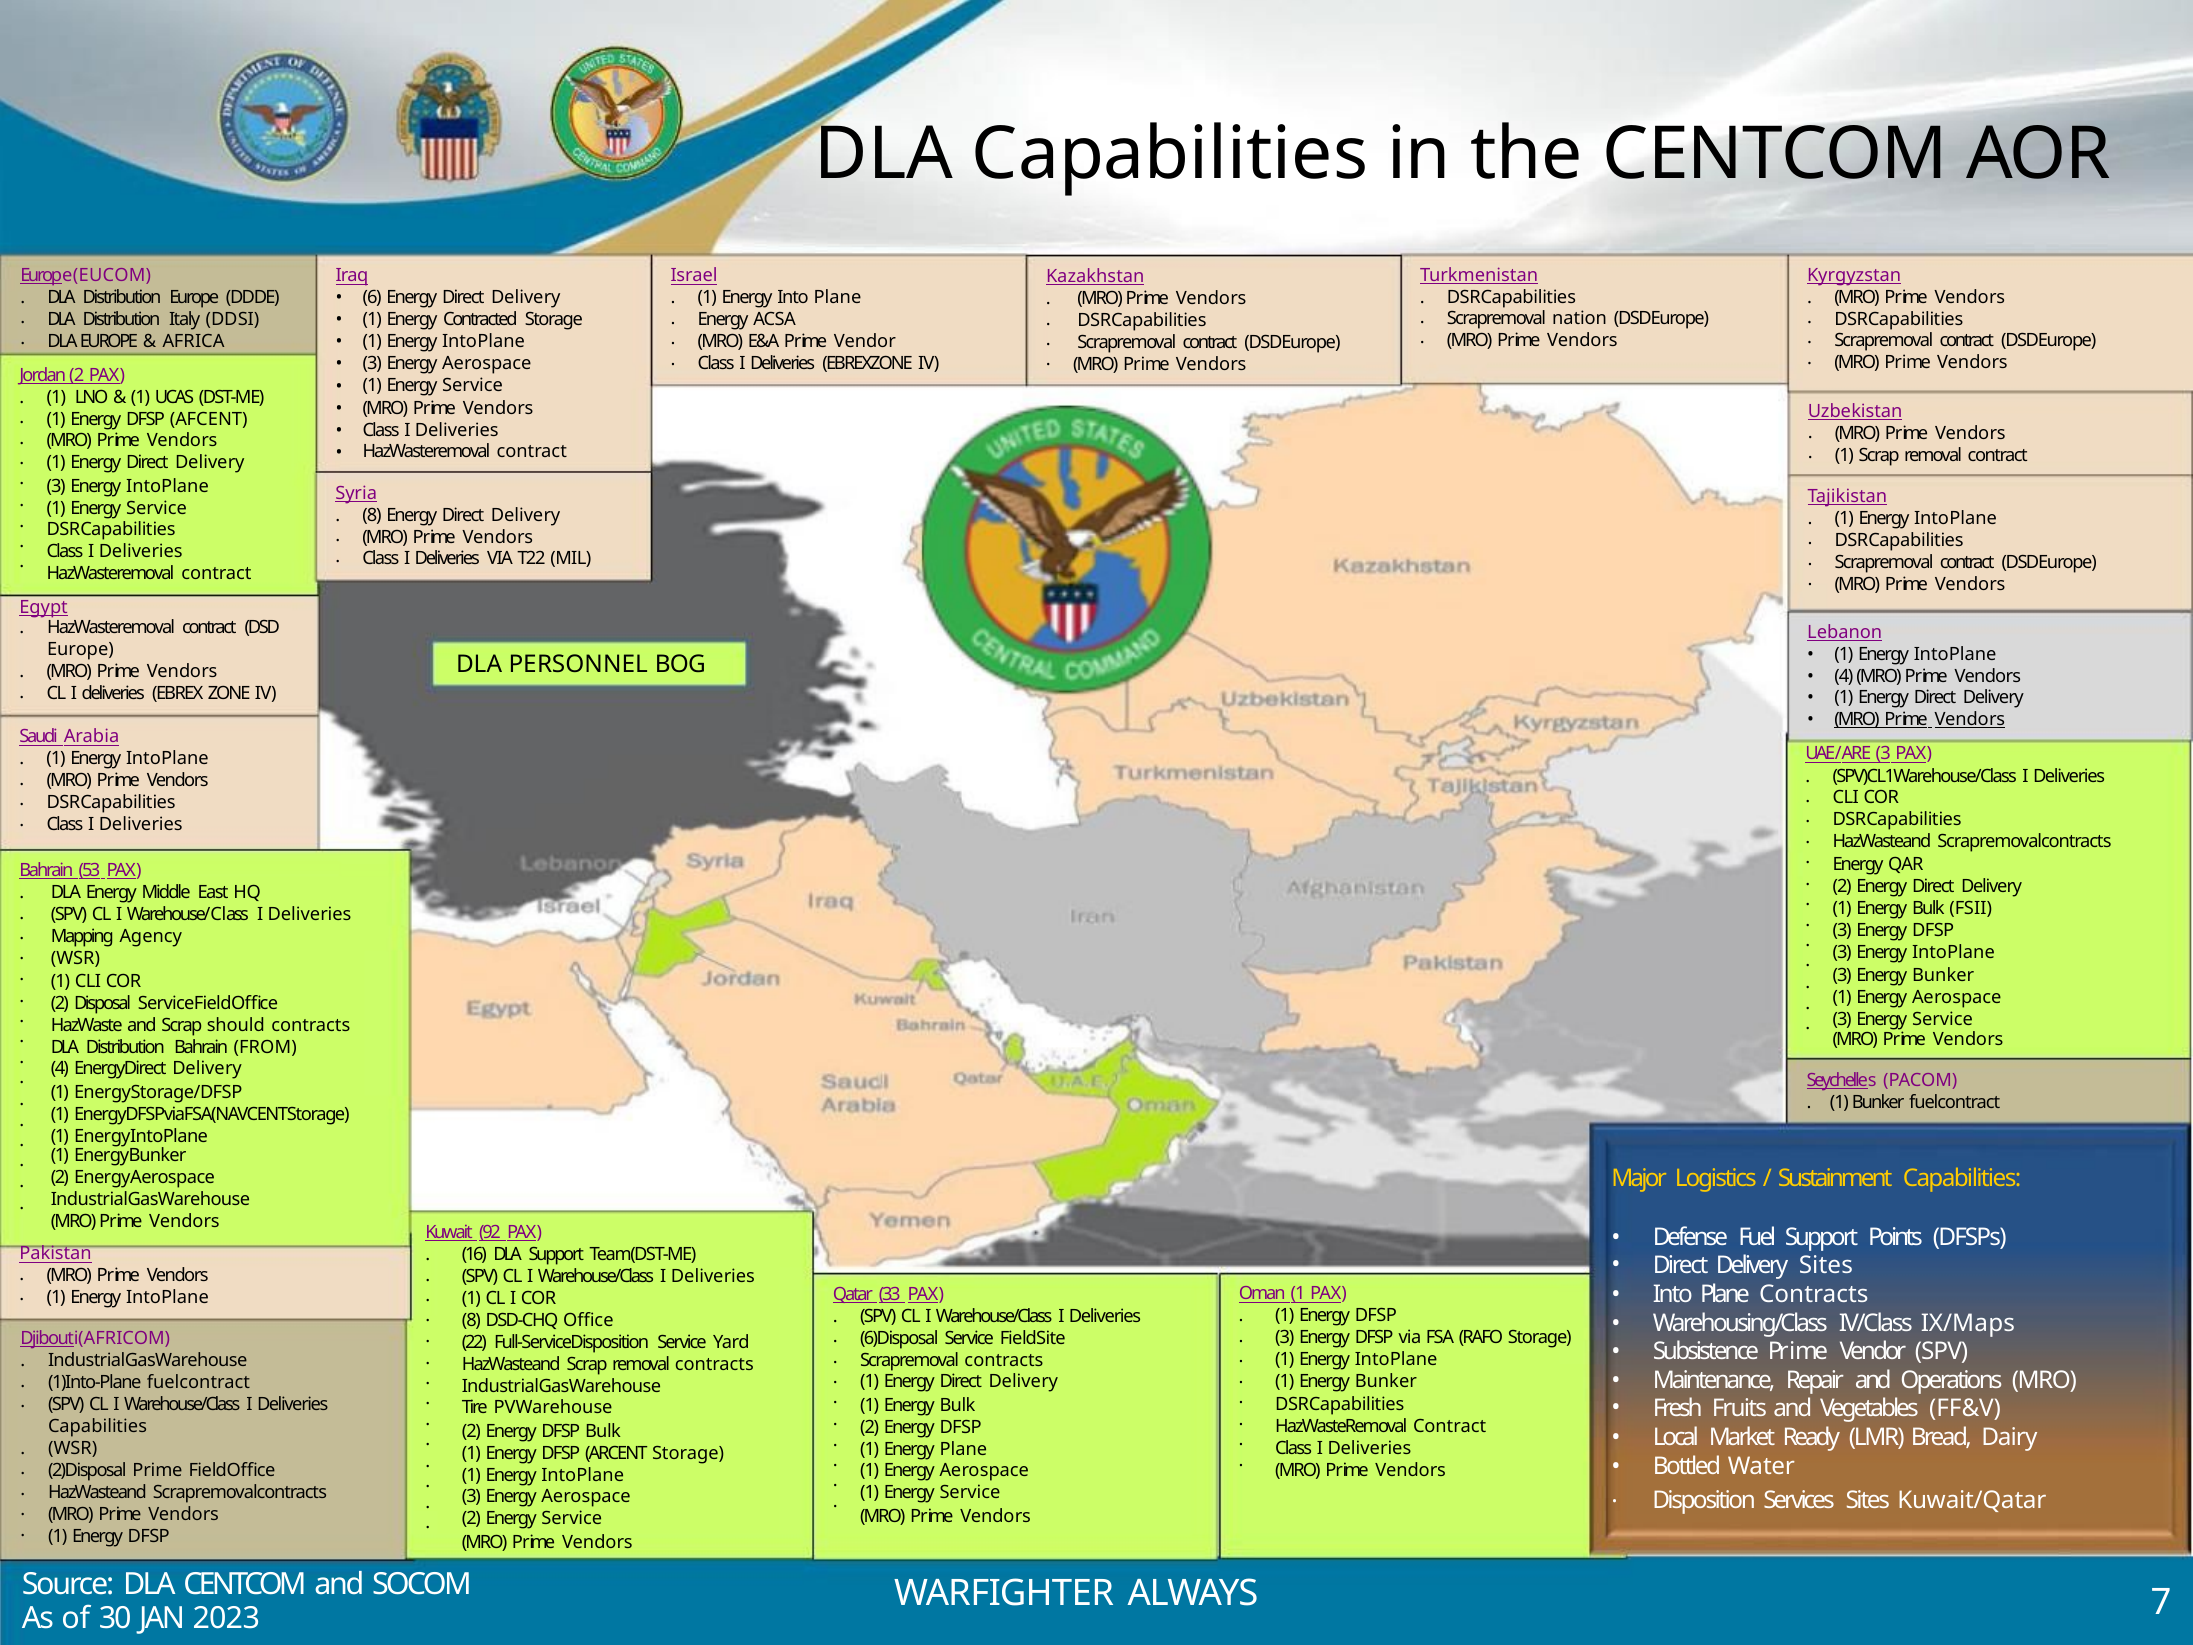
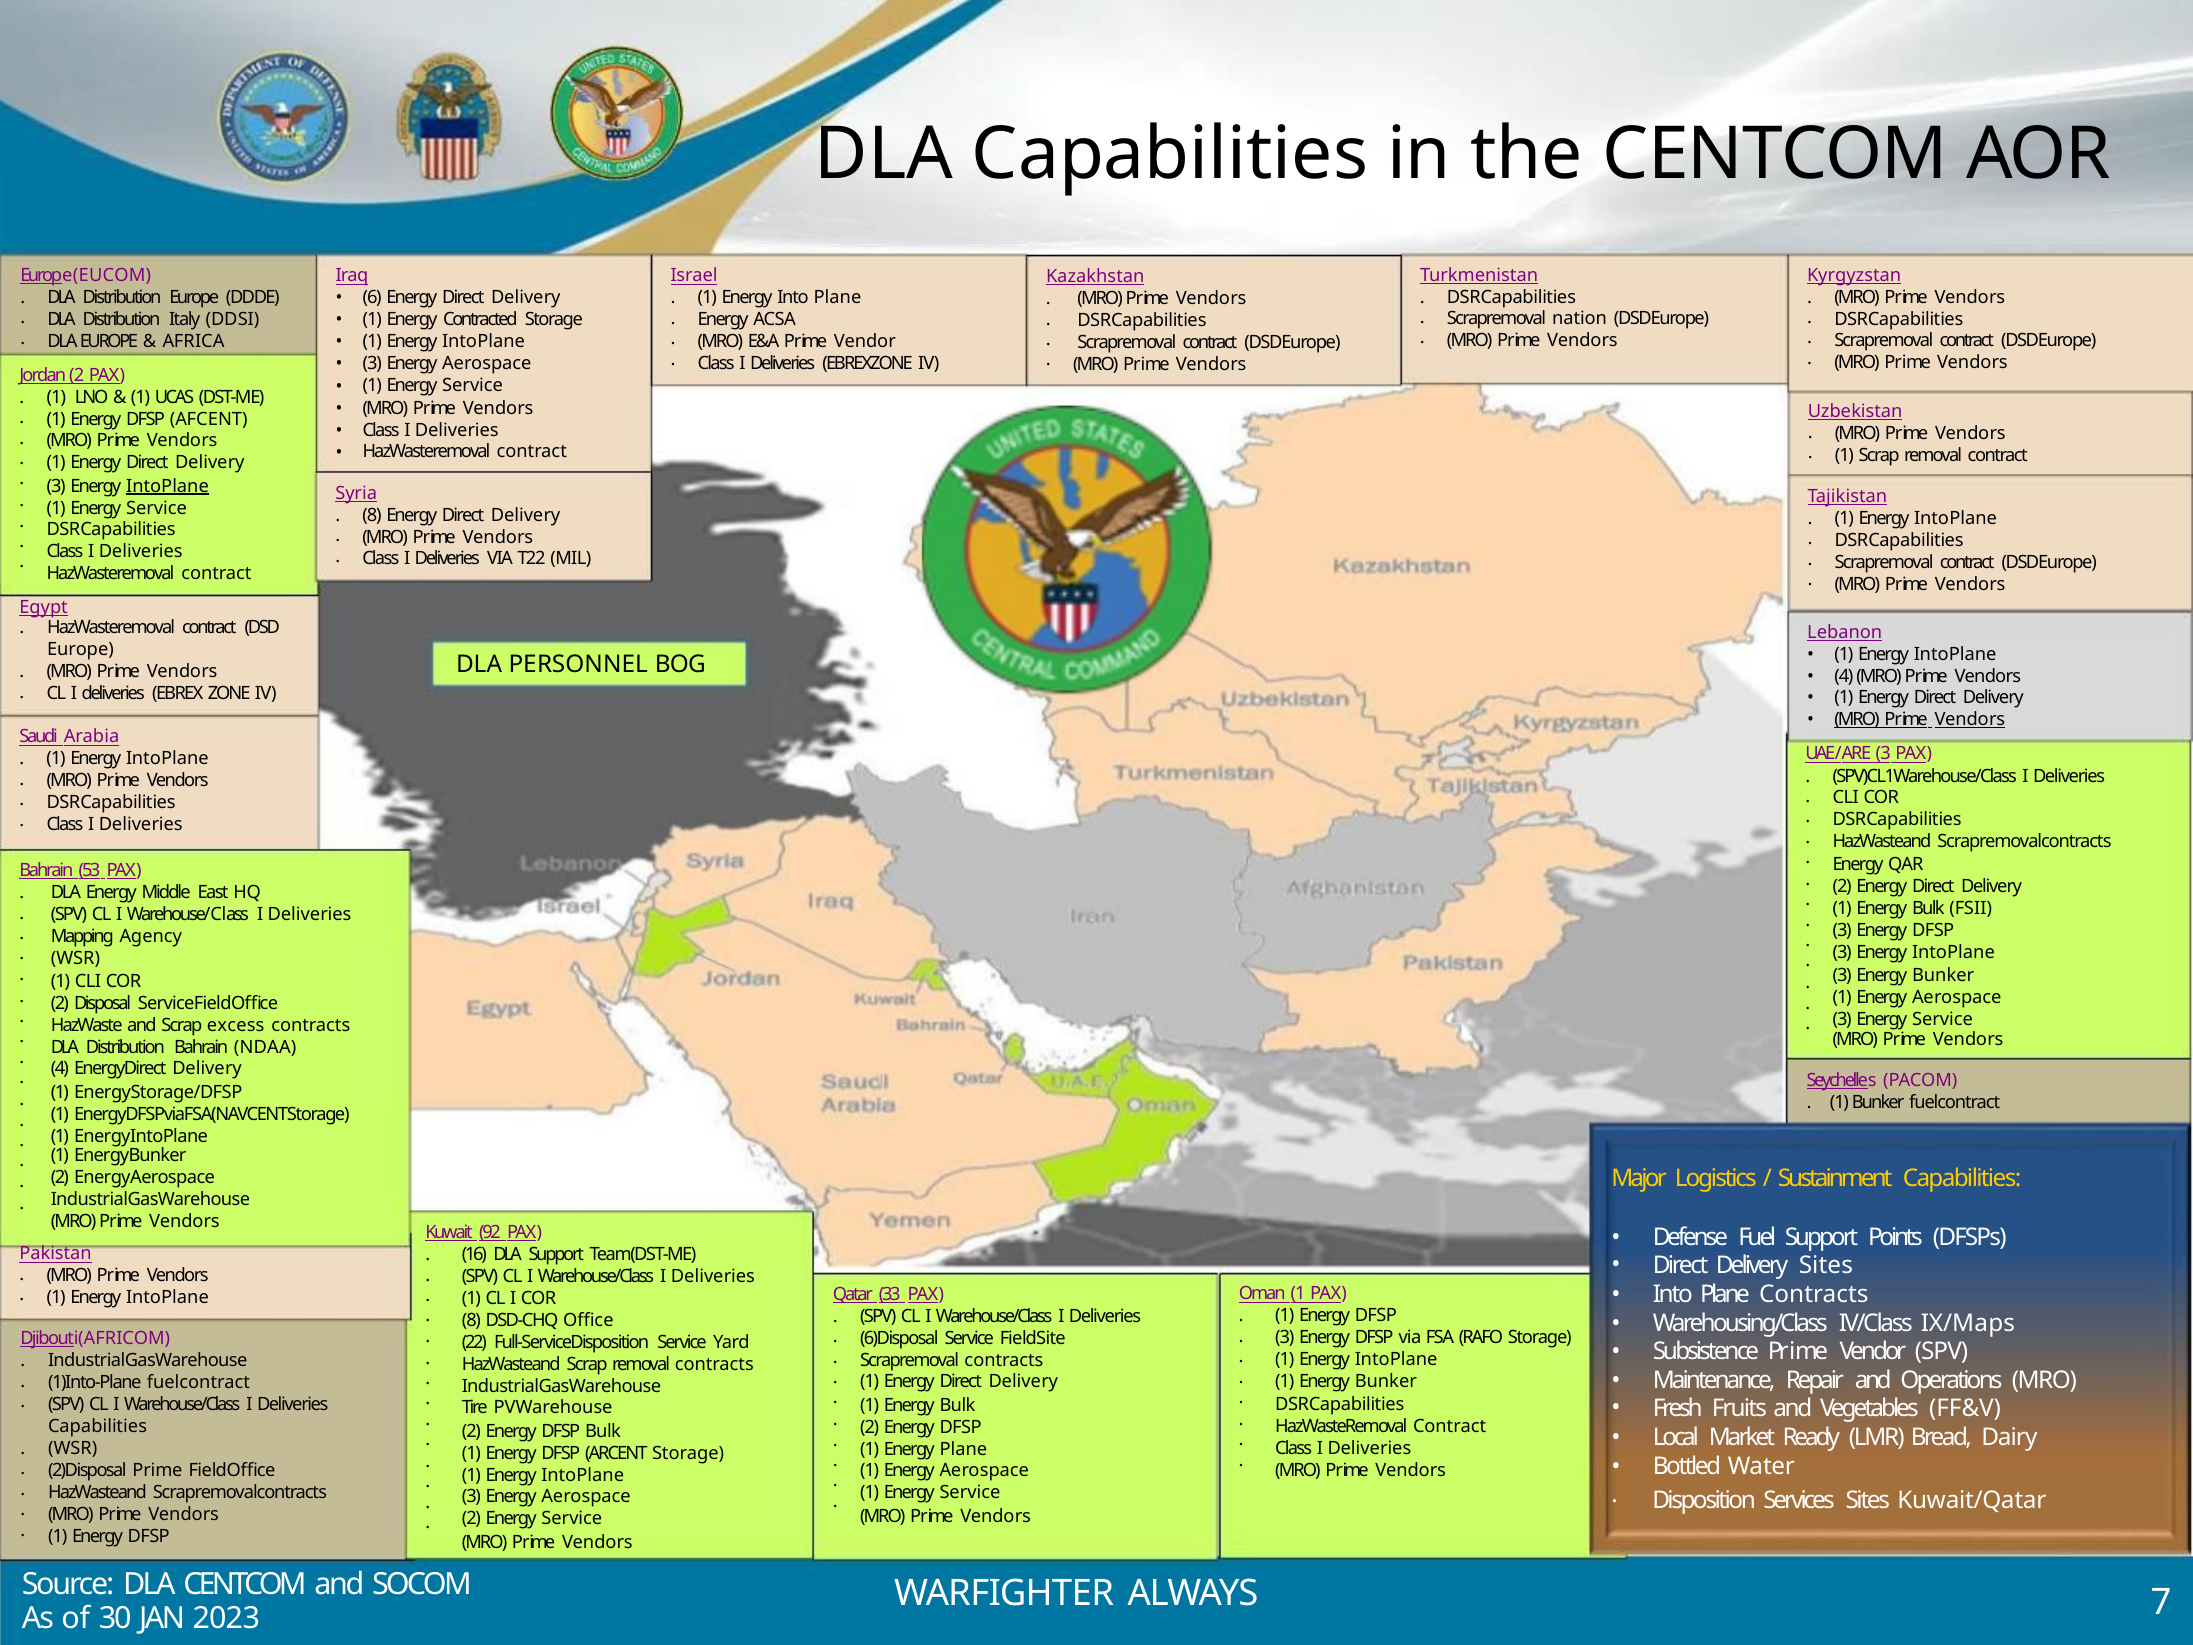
IntoPlane underline: none -> present (167, 486)
should: should -> excess (236, 1025)
FROM: FROM -> NDAA (265, 1047)
